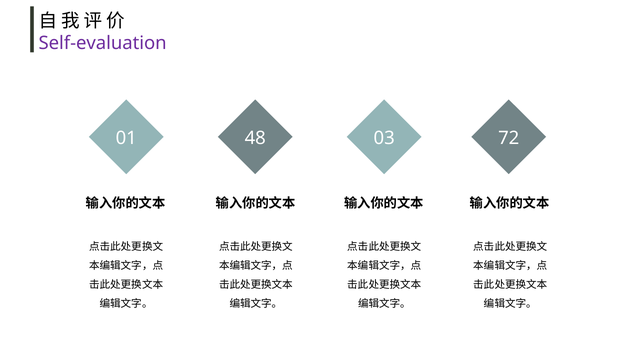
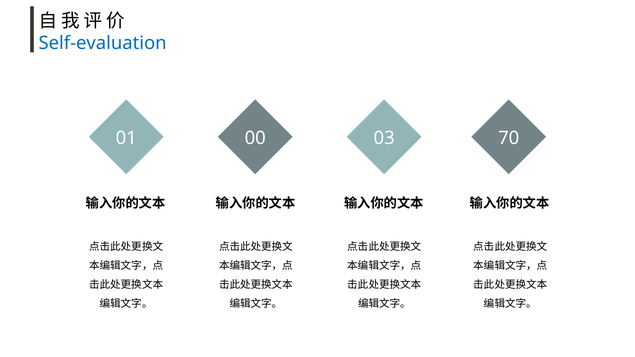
Self-evaluation colour: purple -> blue (103, 43)
48: 48 -> 00 (255, 138)
72: 72 -> 70 (509, 138)
